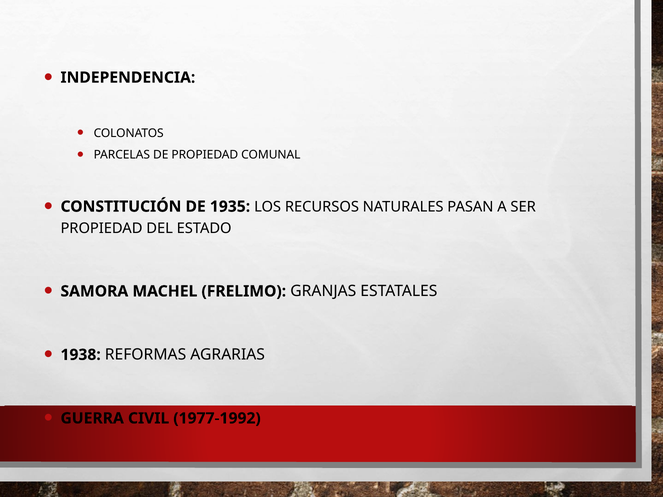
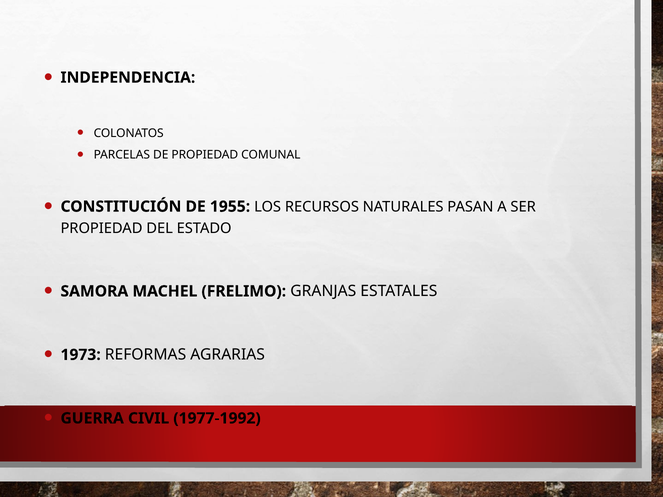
1935: 1935 -> 1955 (230, 207)
1938: 1938 -> 1973 (81, 355)
